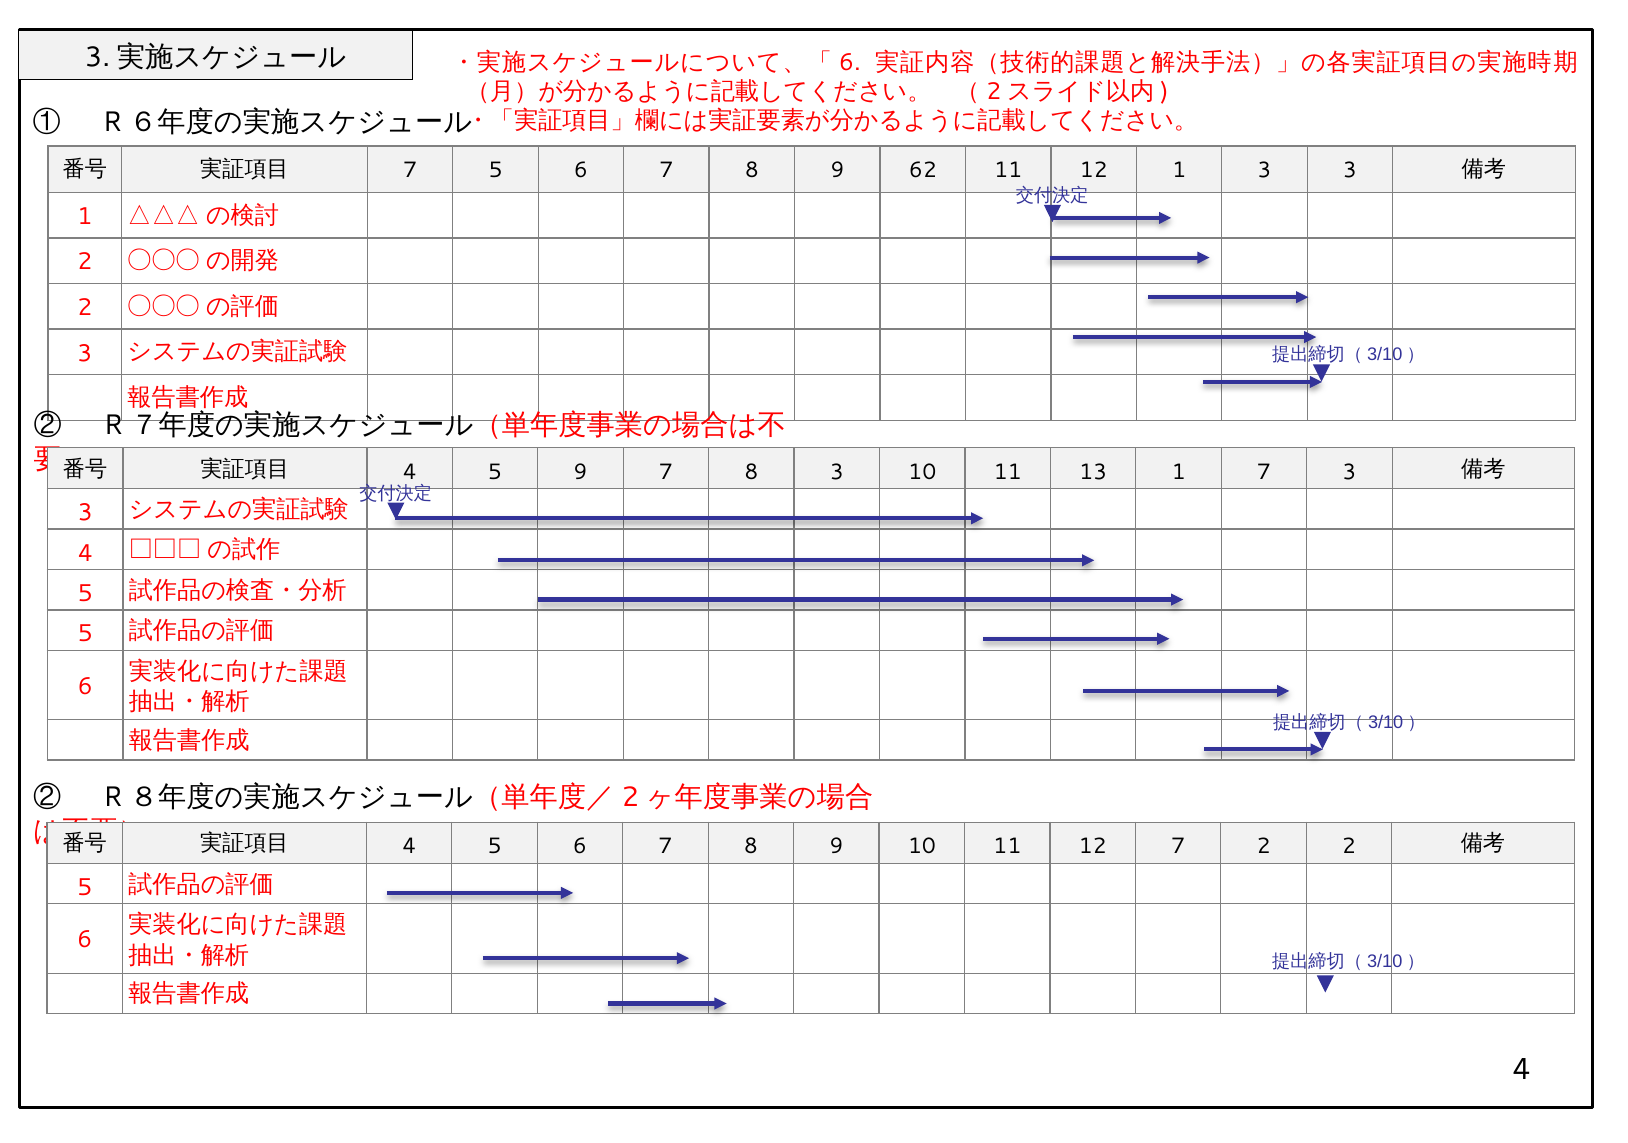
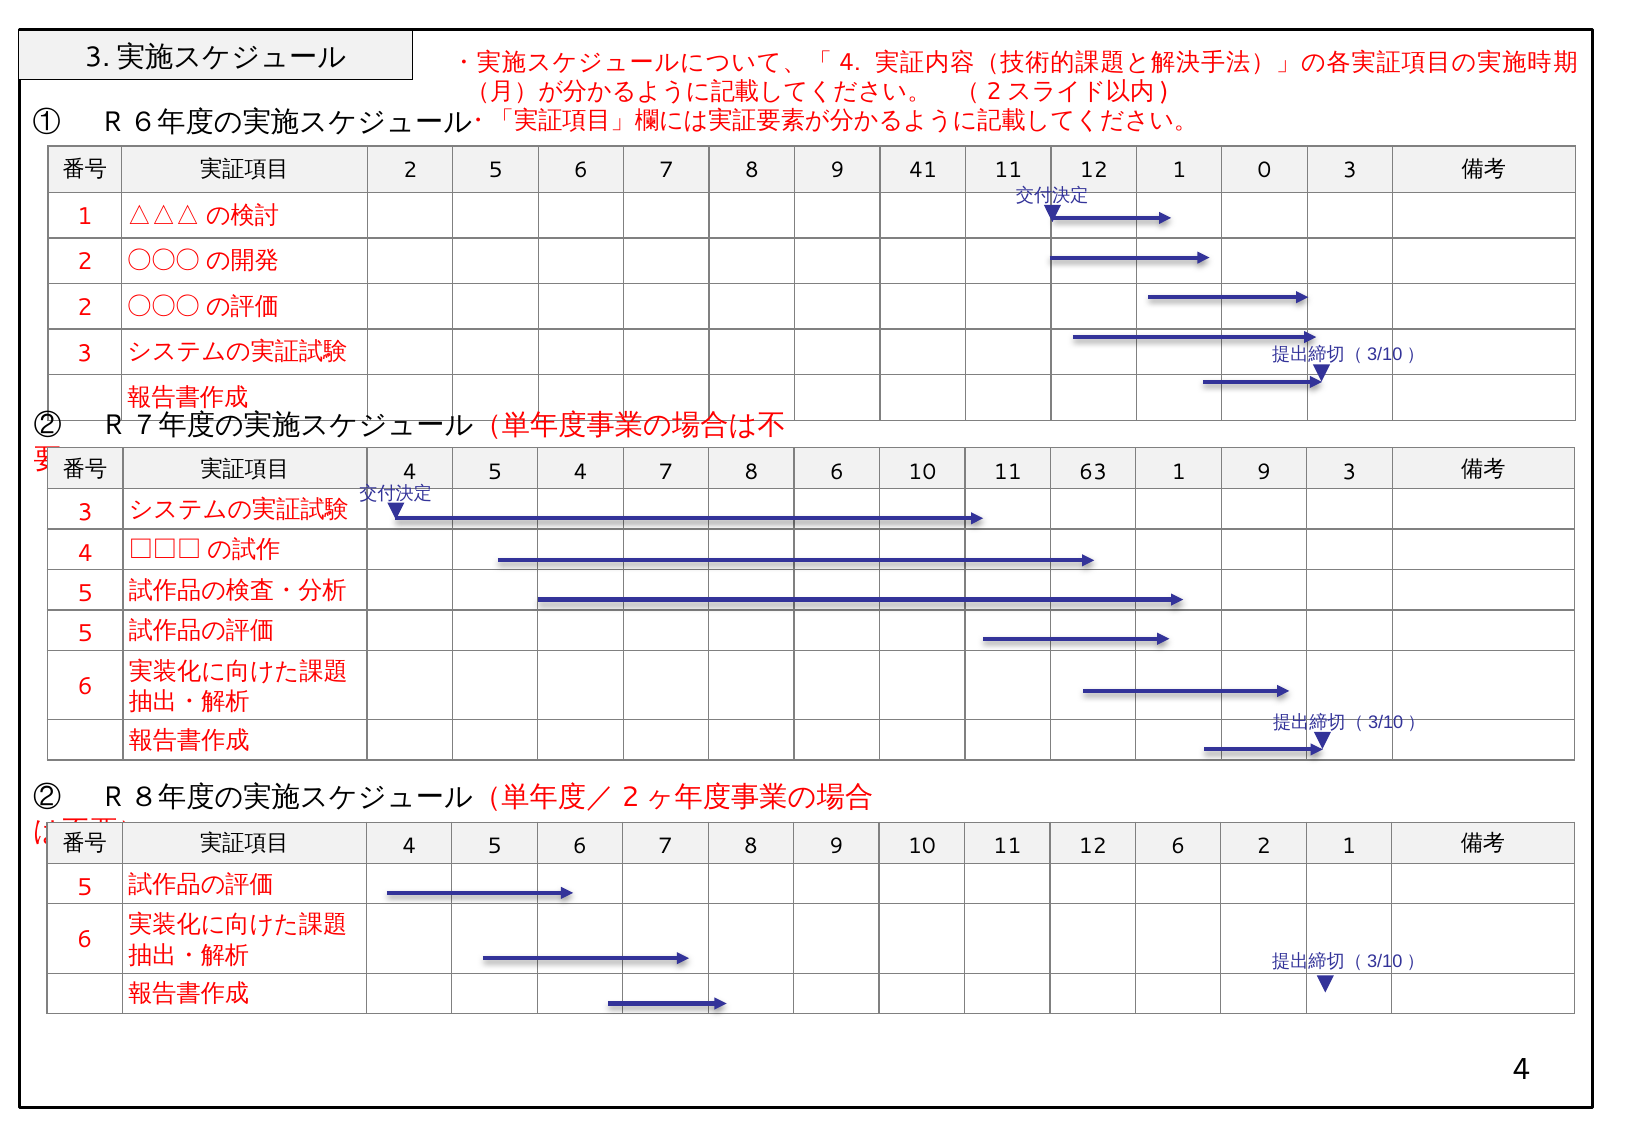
6: 6 -> 4 (850, 63)
7: 7 -> 2 (410, 170)
62: 62 -> 41 (923, 170)
1 3: 3 -> 0 (1265, 170)
5 9: 9 -> 4 (580, 472)
8 3: 3 -> 6 (837, 472)
13: 13 -> 63 (1093, 472)
1 7: 7 -> 9 (1264, 472)
12 7: 7 -> 6 (1178, 846)
2 2: 2 -> 1 (1349, 846)
